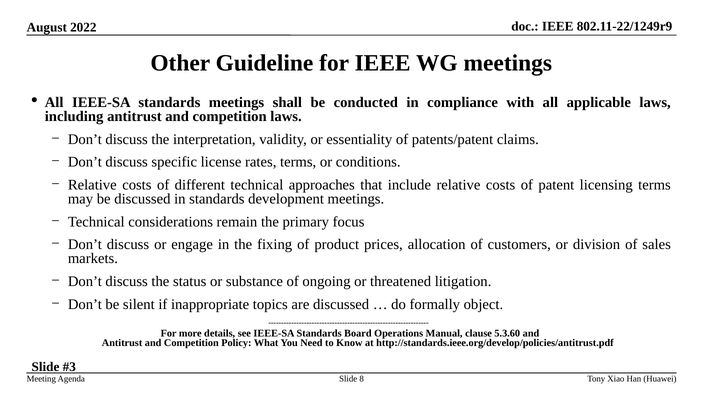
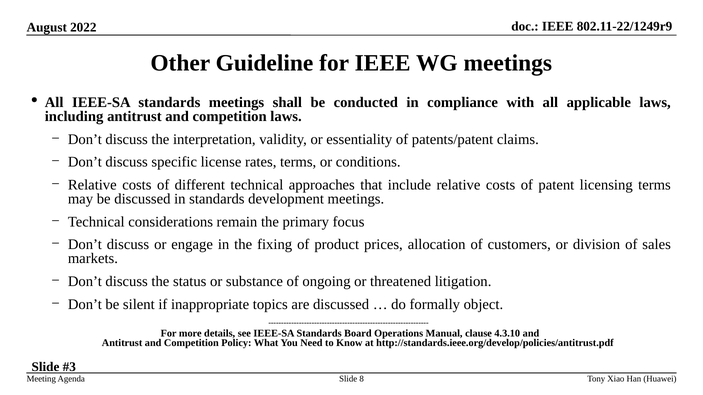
5.3.60: 5.3.60 -> 4.3.10 (507, 334)
